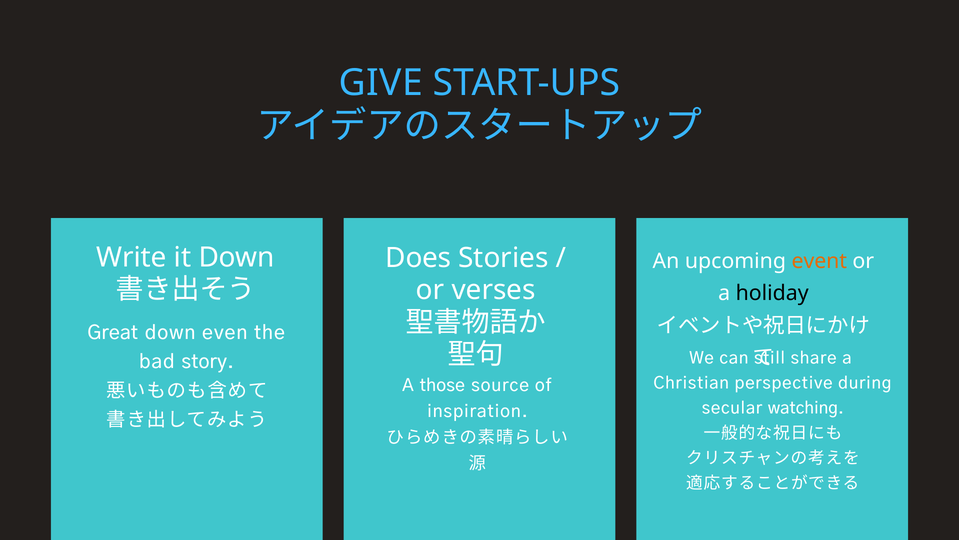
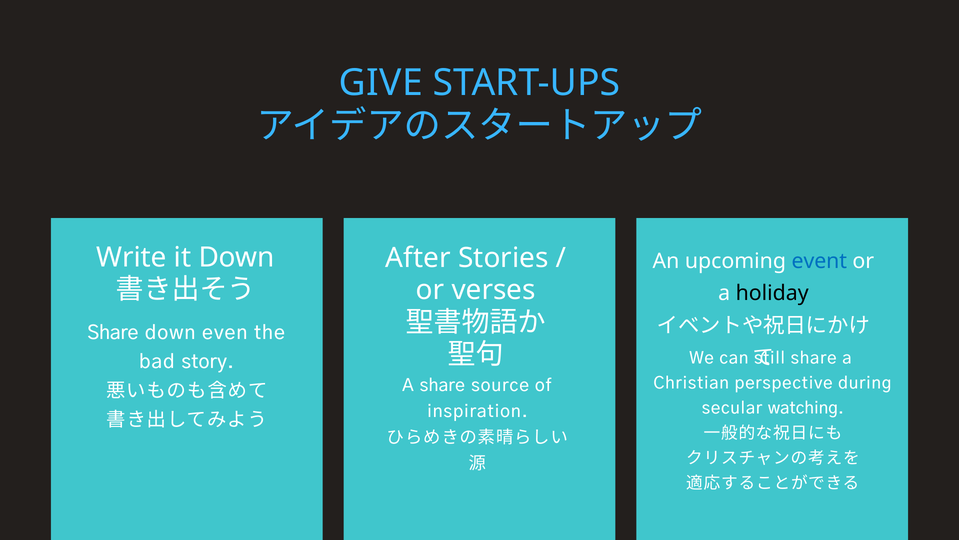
Does: Does -> After (418, 258)
event colour: orange -> blue (819, 261)
Great: Great -> Share (113, 333)
A those: those -> share (442, 385)
